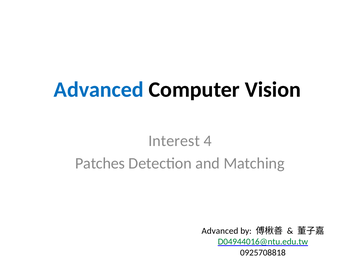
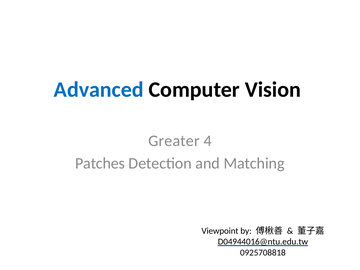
Interest: Interest -> Greater (174, 141)
Advanced: Advanced -> Viewpoint (220, 231)
D04944016@ntu.edu.tw colour: green -> black (263, 242)
